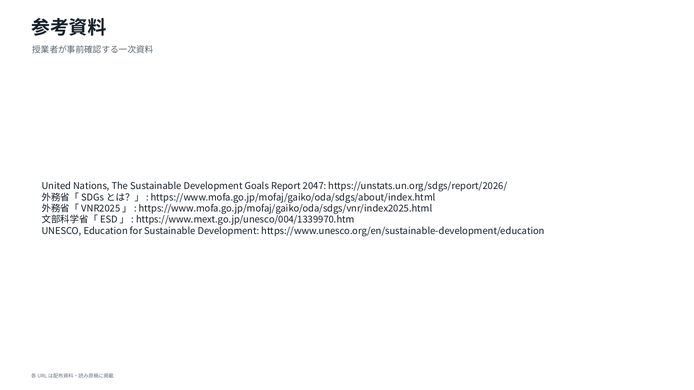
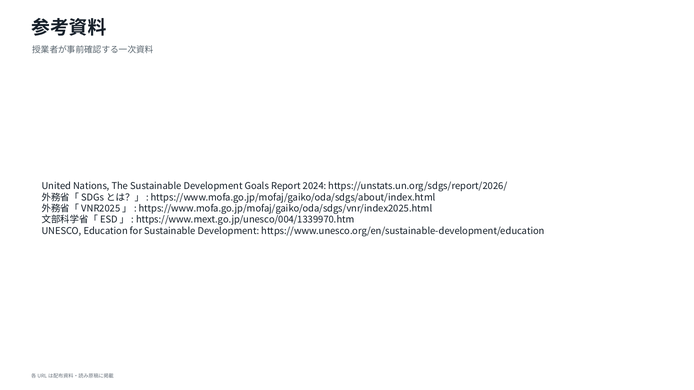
2047: 2047 -> 2024 (315, 186)
